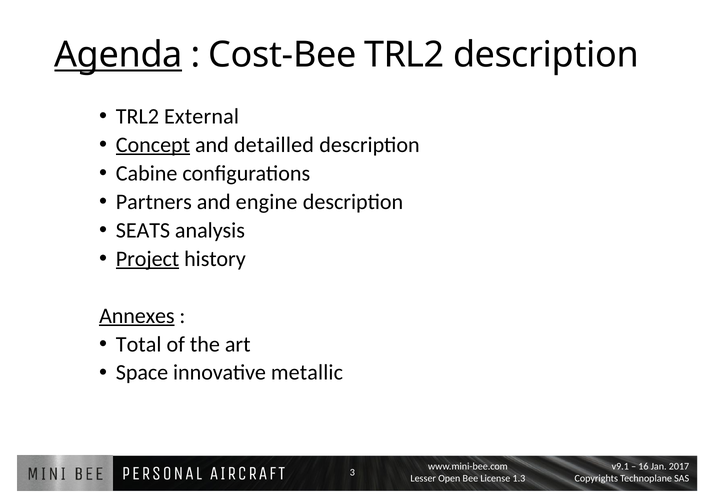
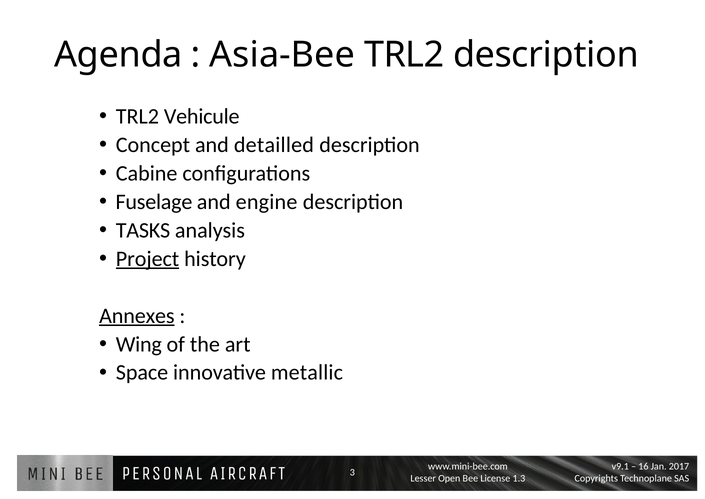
Agenda underline: present -> none (118, 55)
Cost-Bee: Cost-Bee -> Asia-Bee (282, 55)
External: External -> Vehicule (202, 116)
Concept underline: present -> none (153, 145)
Partners: Partners -> Fuselage (154, 202)
SEATS: SEATS -> TASKS (143, 230)
Total: Total -> Wing (139, 344)
